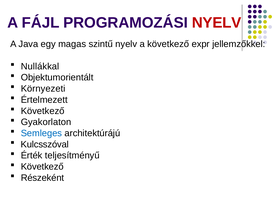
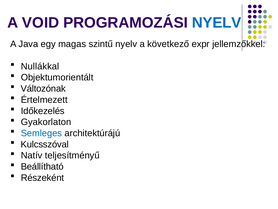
FÁJL: FÁJL -> VOID (41, 23)
NYELV colour: red -> blue (217, 23)
Környezeti: Környezeti -> Változónak (43, 88)
Következő: Következő -> Időkezelés (43, 111)
Érték: Érték -> Natív (32, 155)
Következő: Következő -> Beállítható (42, 166)
